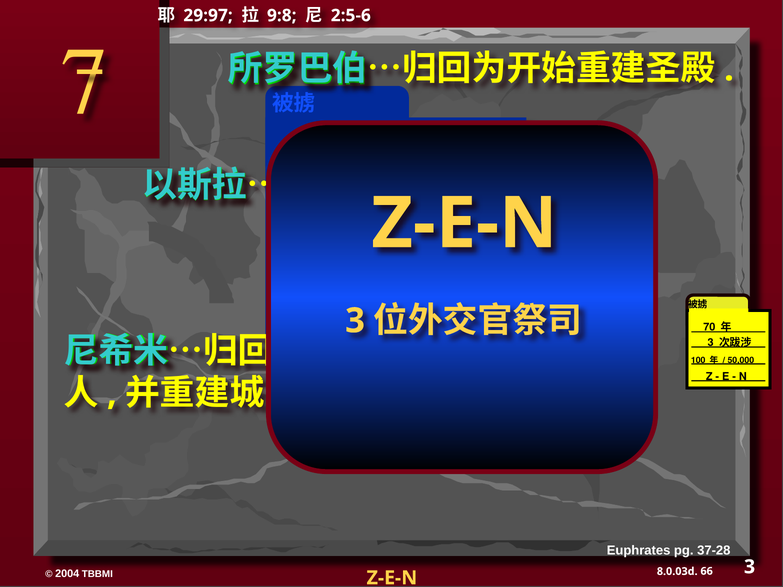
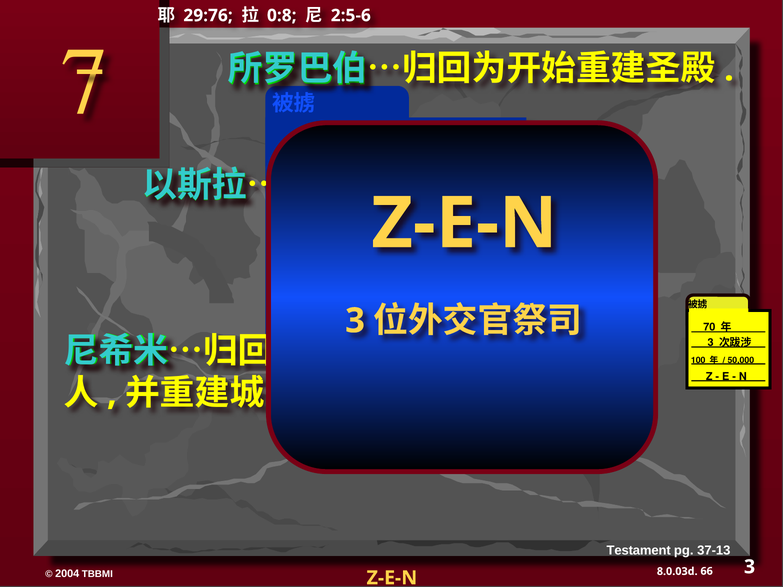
29:97: 29:97 -> 29:76 (208, 16)
9:8: 9:8 -> 0:8 (282, 16)
Euphrates: Euphrates -> Testament (639, 551)
37-28: 37-28 -> 37-13 (714, 551)
